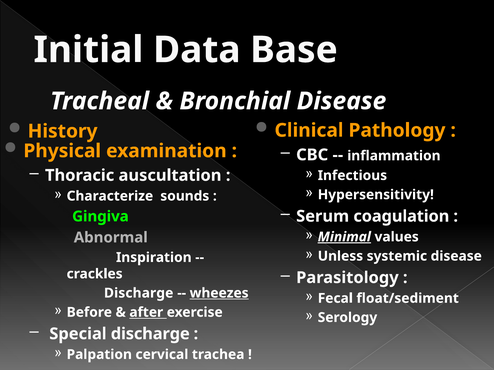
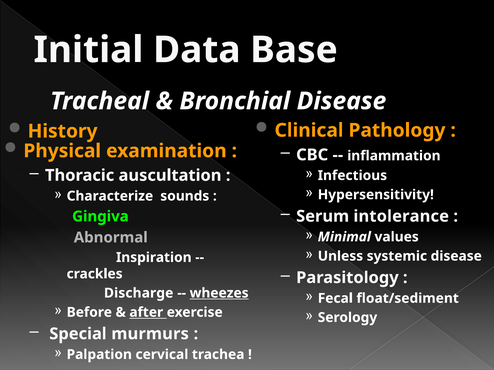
coagulation: coagulation -> intolerance (401, 217)
Minimal underline: present -> none (344, 237)
Special discharge: discharge -> murmurs (150, 334)
